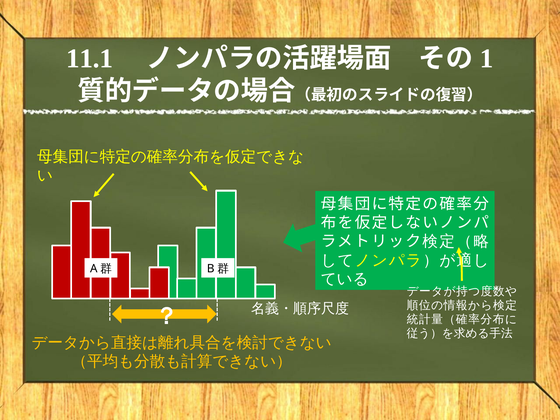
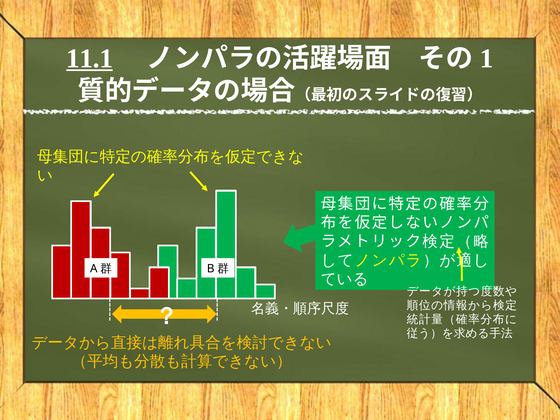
11.1 underline: none -> present (90, 59)
